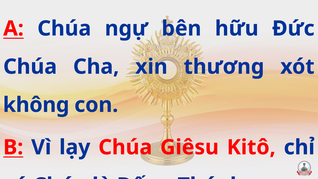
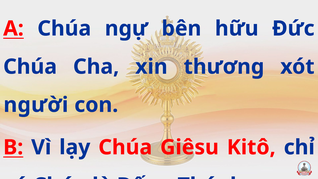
không: không -> người (36, 105)
